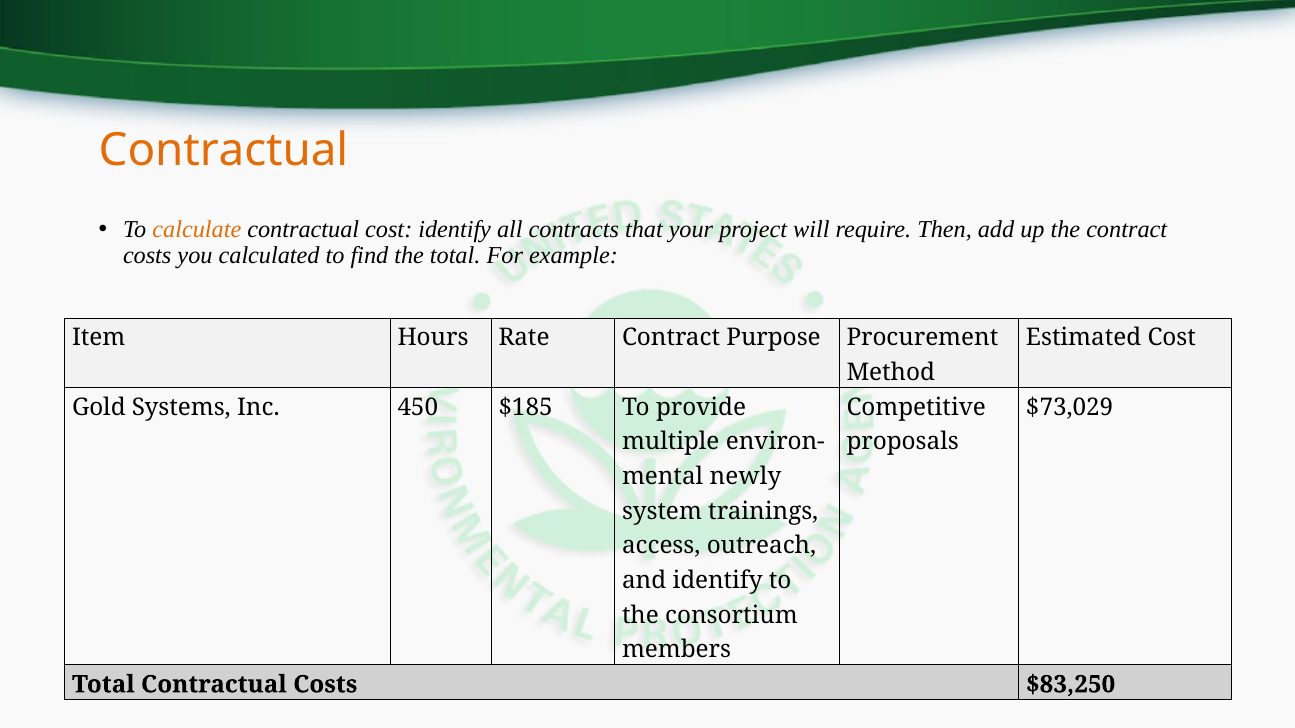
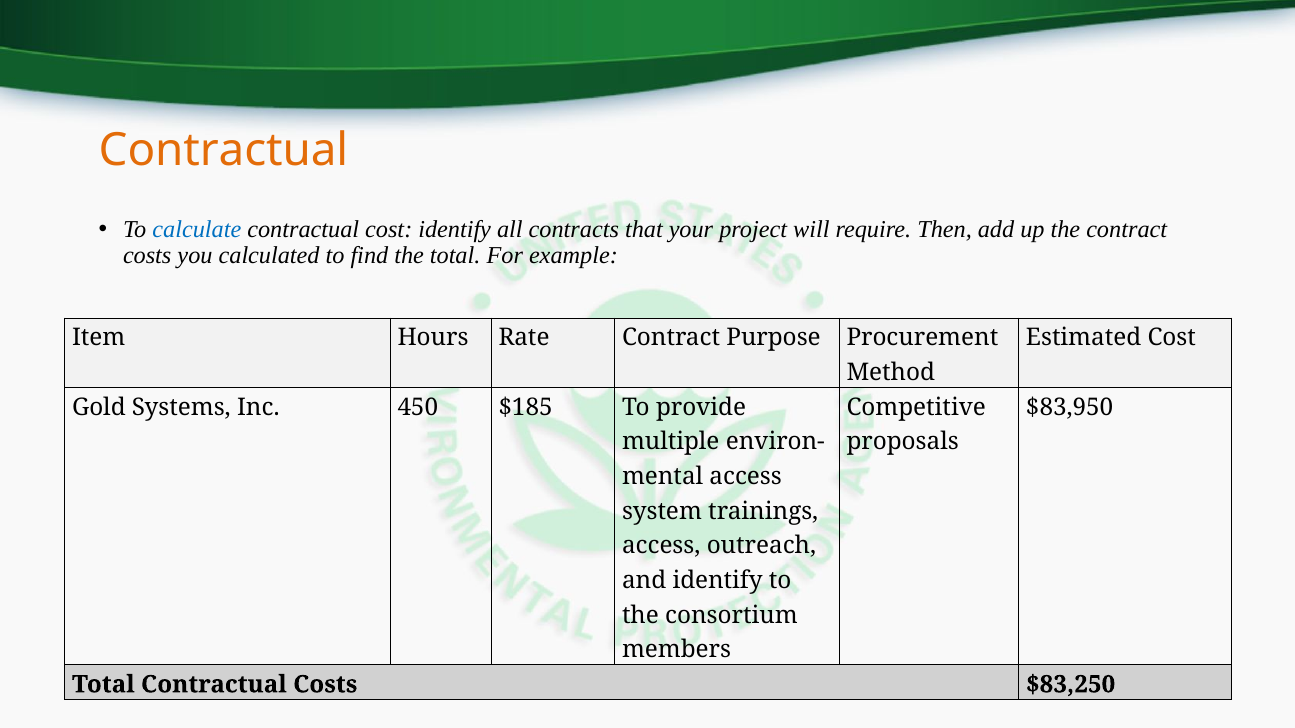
calculate colour: orange -> blue (197, 229)
$73,029: $73,029 -> $83,950 (1070, 407)
newly: newly -> access (746, 477)
